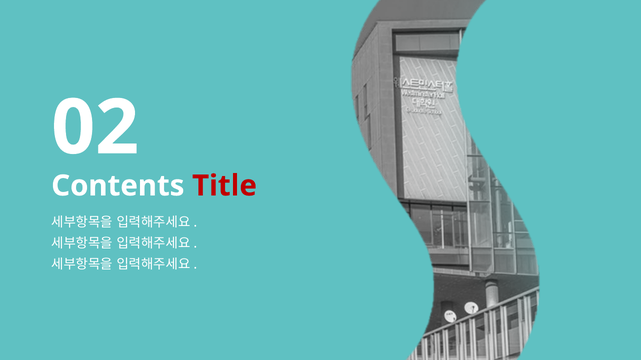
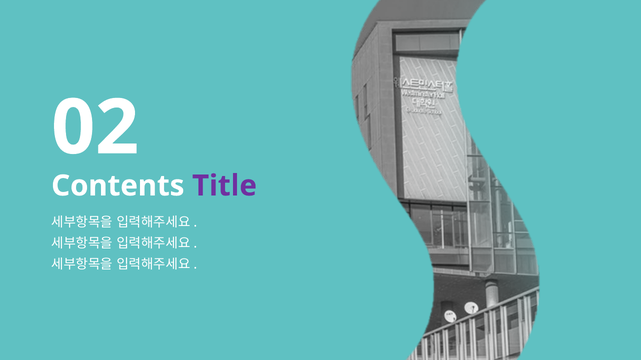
Title colour: red -> purple (225, 186)
